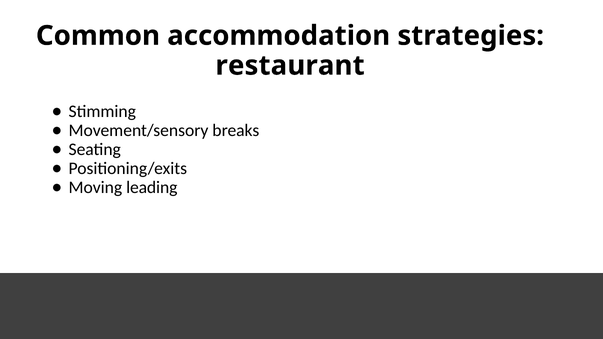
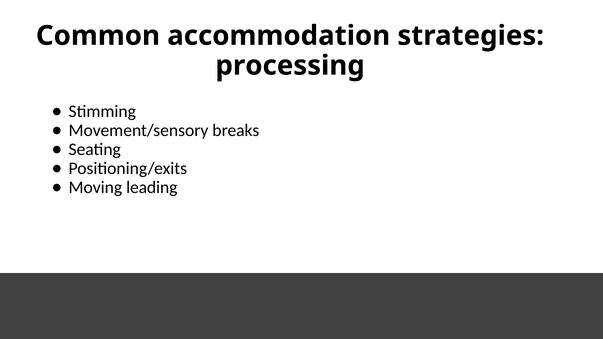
restaurant: restaurant -> processing (290, 66)
